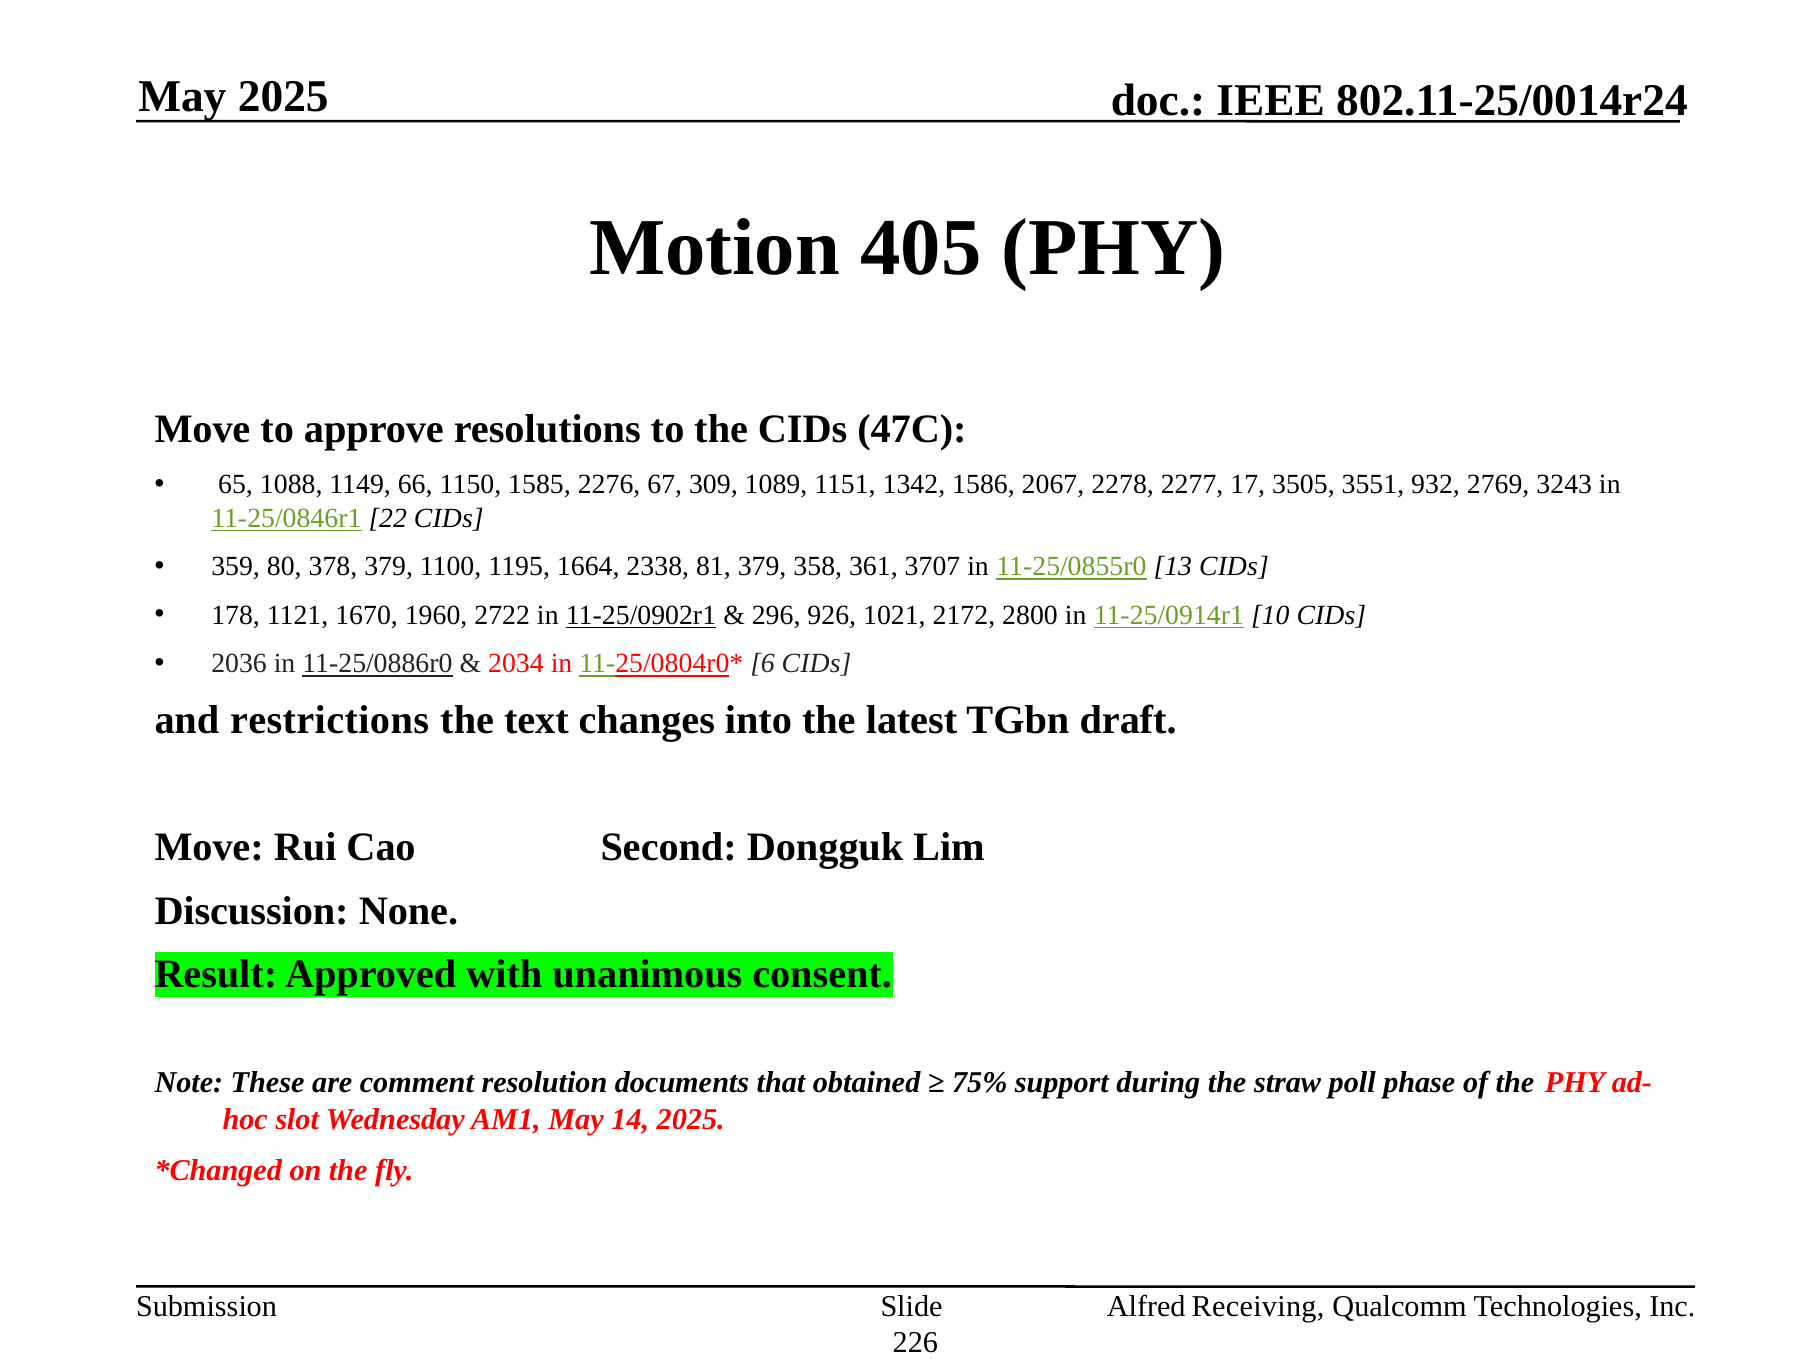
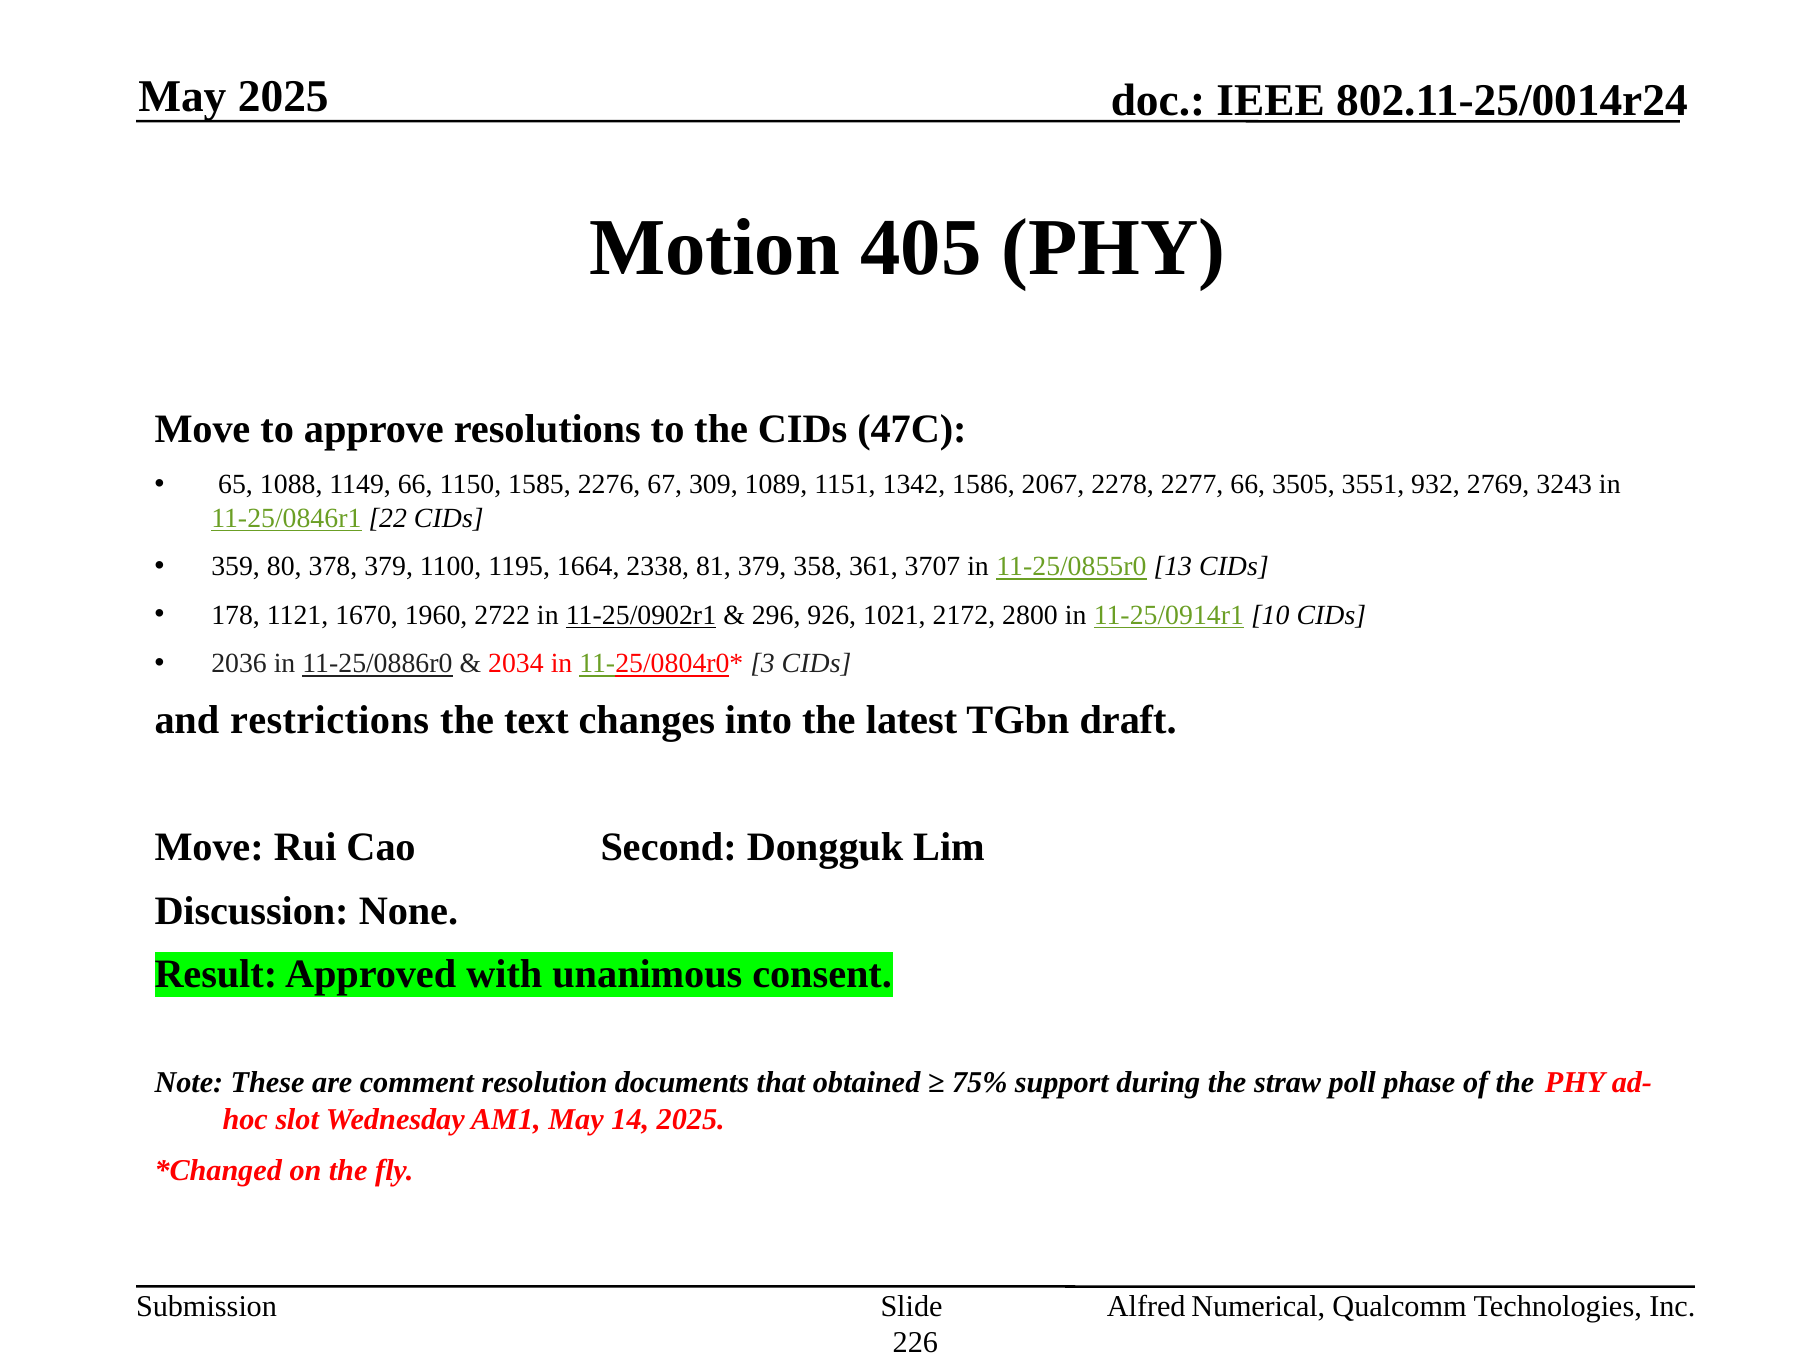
2277 17: 17 -> 66 (1248, 485)
6: 6 -> 3 (763, 663)
Receiving: Receiving -> Numerical (1258, 1306)
